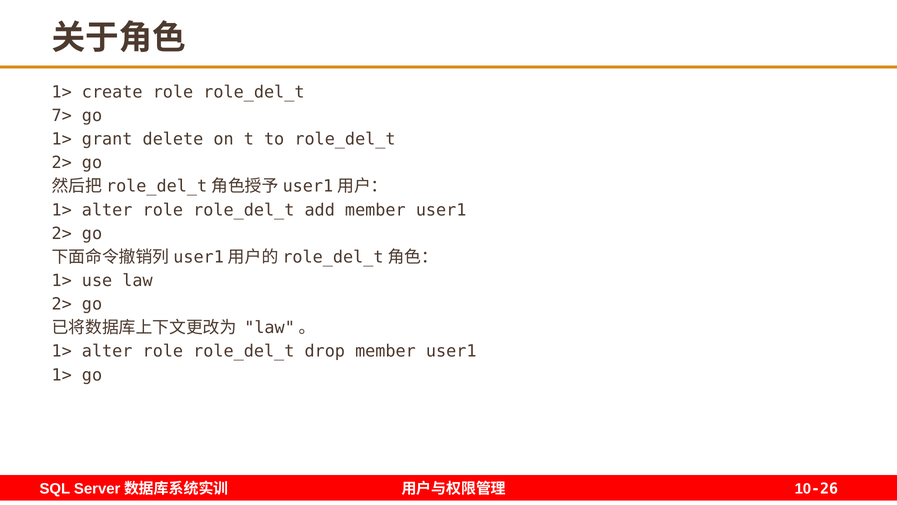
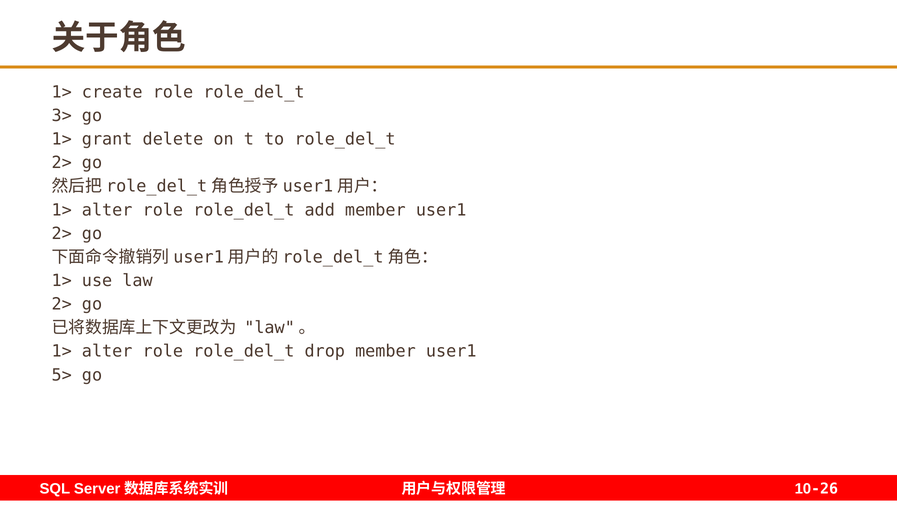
7>: 7> -> 3> (62, 116)
1>: 1> -> 5> (62, 375)
